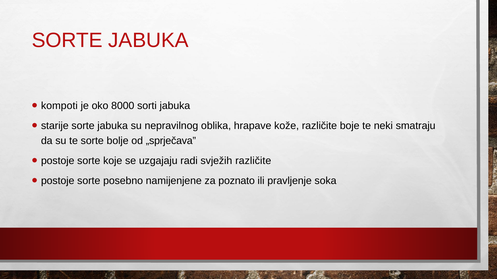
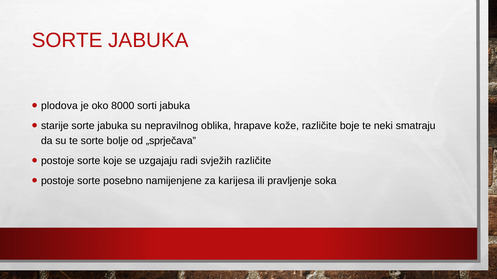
kompoti: kompoti -> plodova (59, 106)
poznato: poznato -> karijesa (237, 181)
